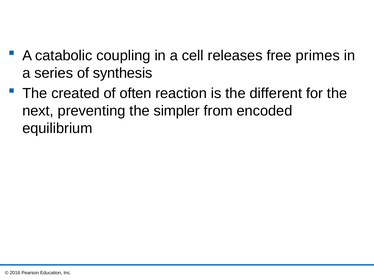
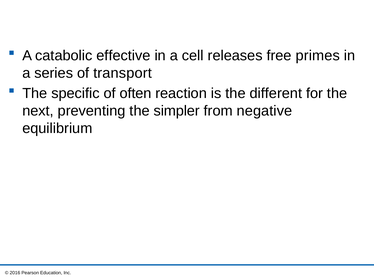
coupling: coupling -> effective (123, 56)
synthesis: synthesis -> transport (123, 73)
created: created -> specific (75, 94)
encoded: encoded -> negative (264, 111)
